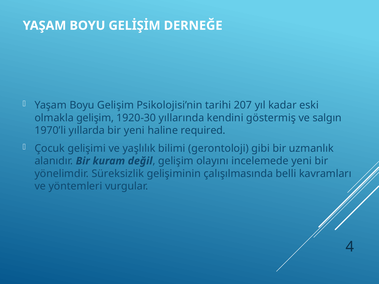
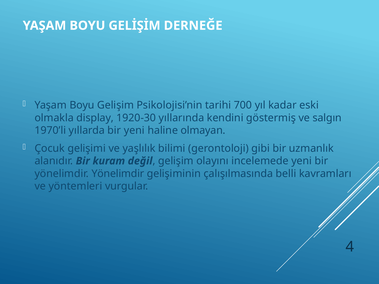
207: 207 -> 700 (243, 105)
olmakla gelişim: gelişim -> display (95, 118)
required: required -> olmayan (203, 131)
yönelimdir Süreksizlik: Süreksizlik -> Yönelimdir (118, 174)
